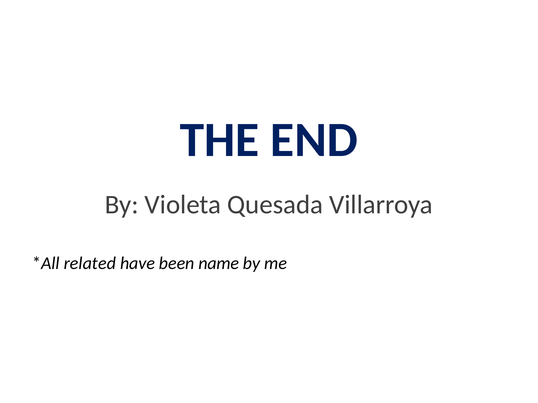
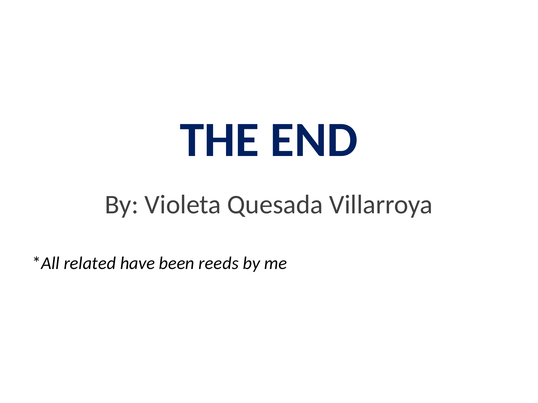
name: name -> reeds (219, 263)
